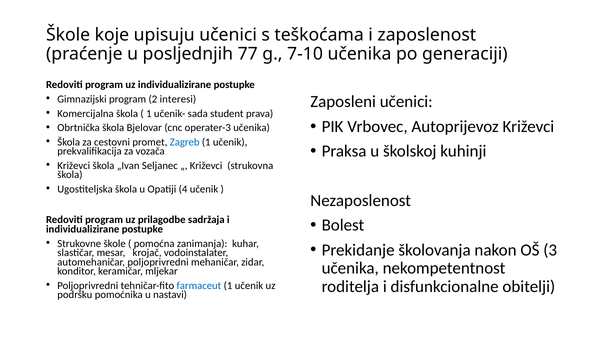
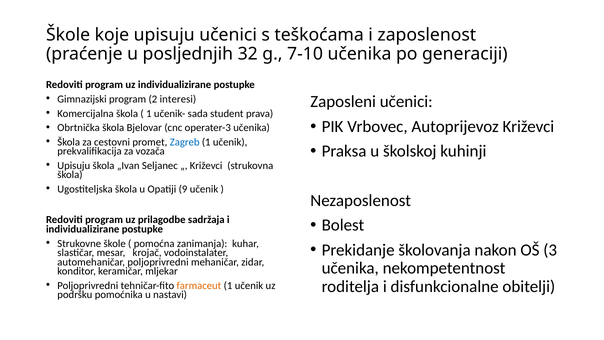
77: 77 -> 32 (248, 54)
Križevci: Križevci -> Upisuju (74, 165)
4: 4 -> 9 (183, 189)
farmaceut colour: blue -> orange (199, 285)
